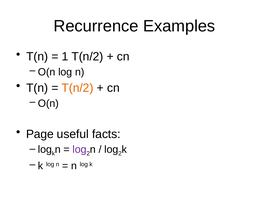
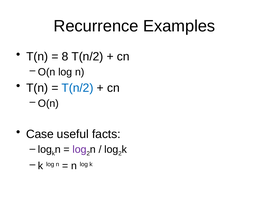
1: 1 -> 8 (65, 56)
T(n/2 colour: orange -> blue (77, 88)
Page: Page -> Case (40, 134)
